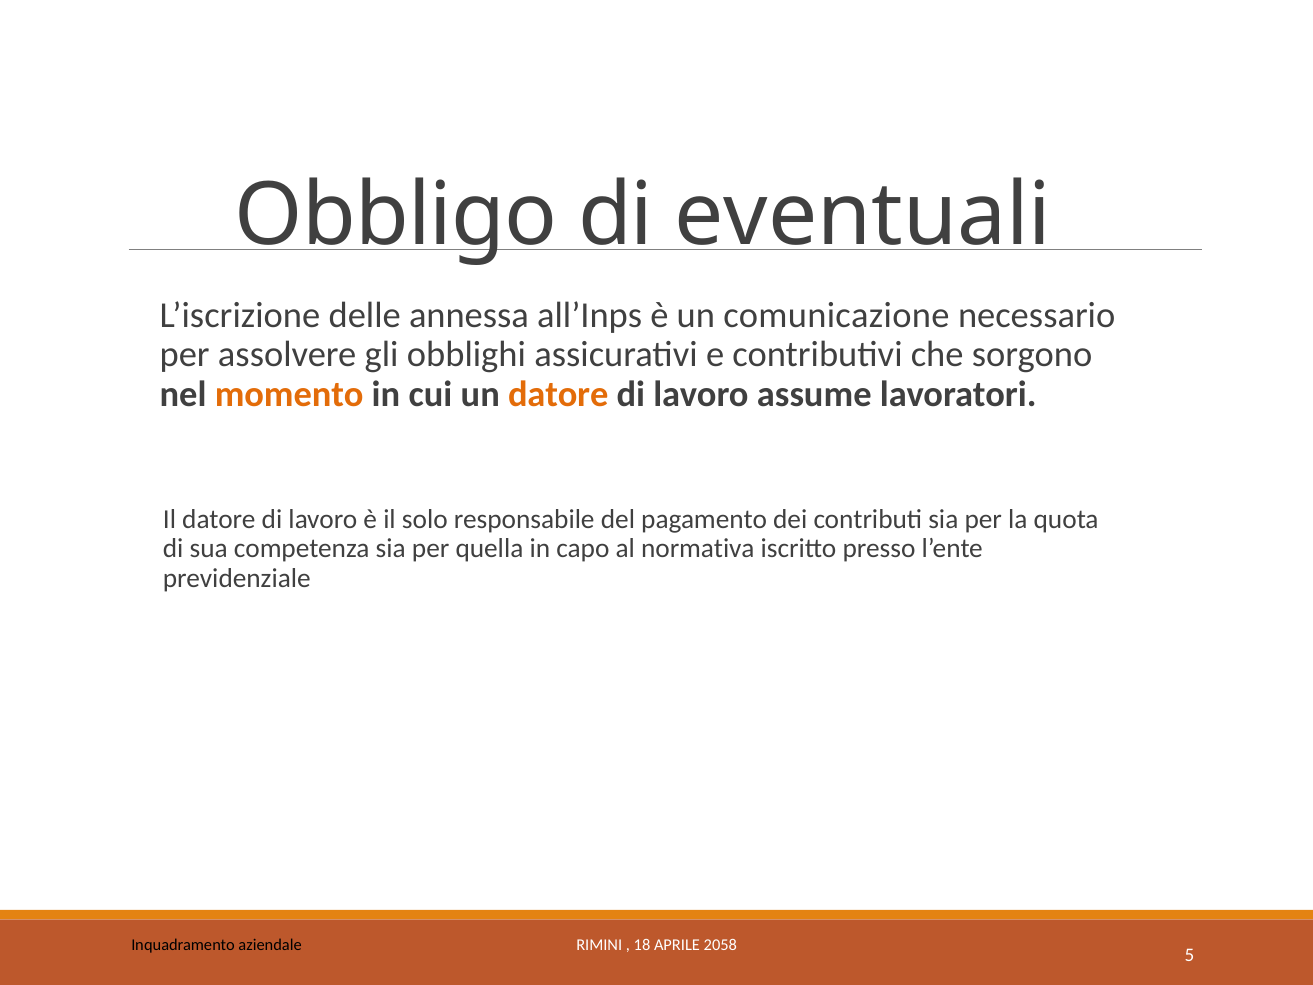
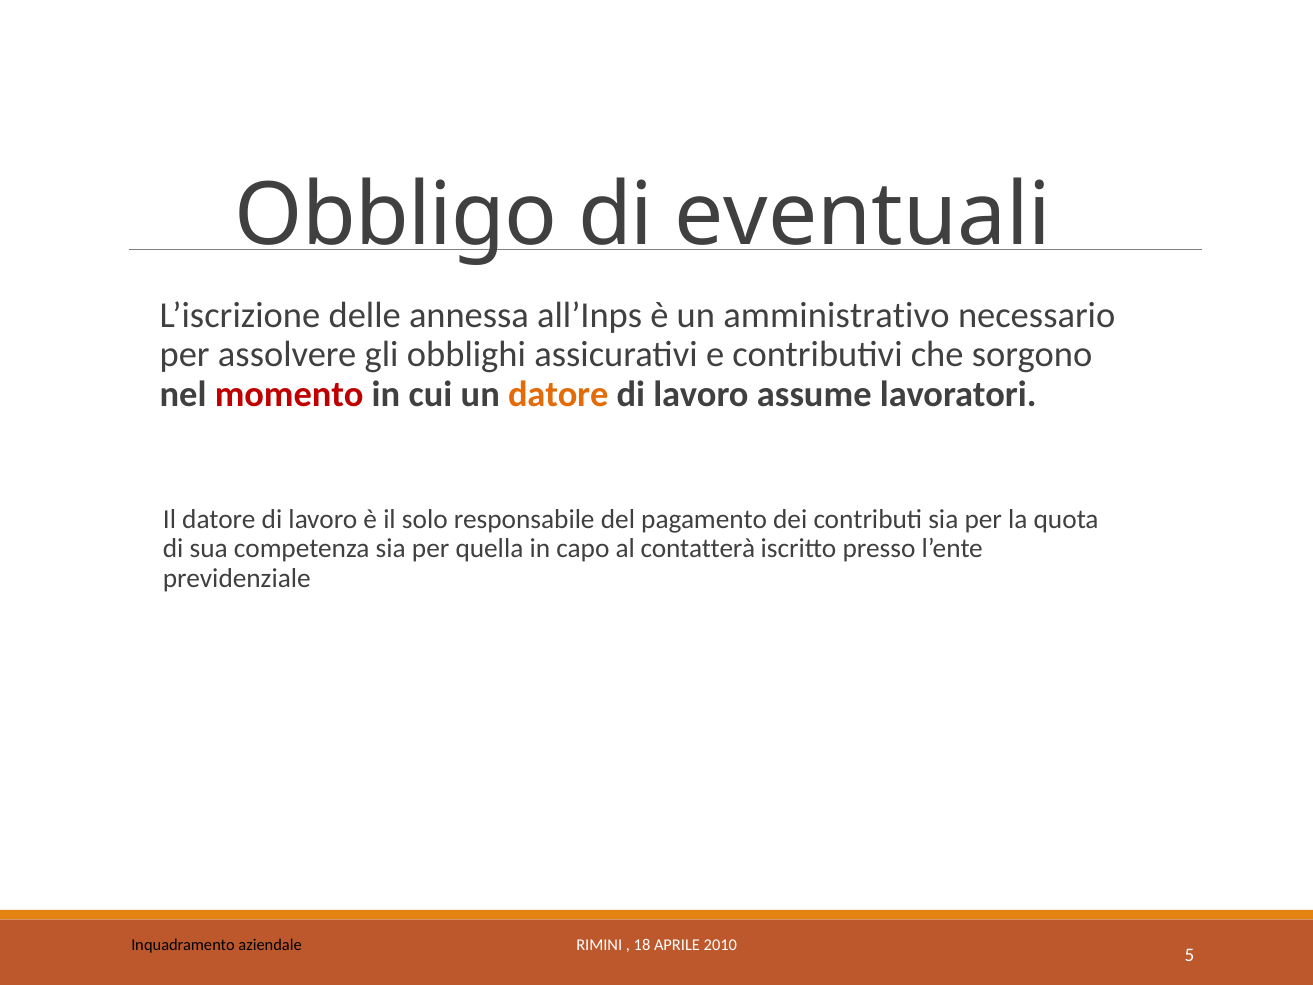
comunicazione: comunicazione -> amministrativo (836, 315)
momento colour: orange -> red (289, 394)
normativa: normativa -> contatterà (698, 549)
2058: 2058 -> 2010 (720, 945)
